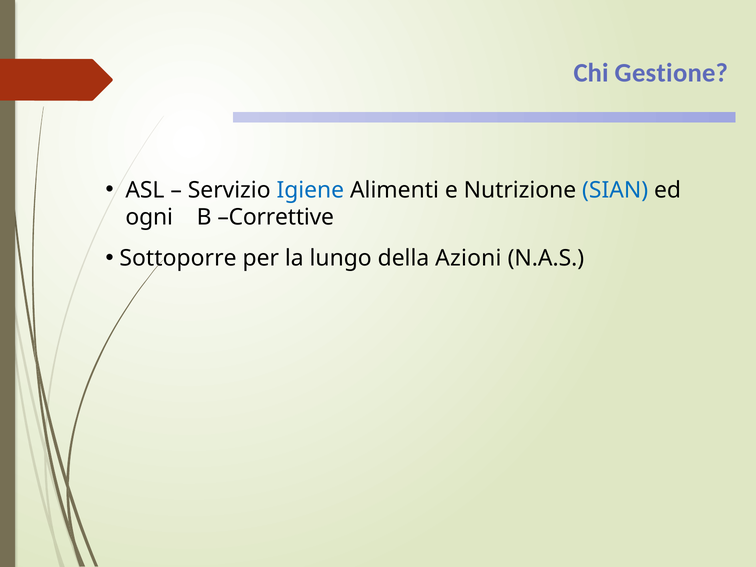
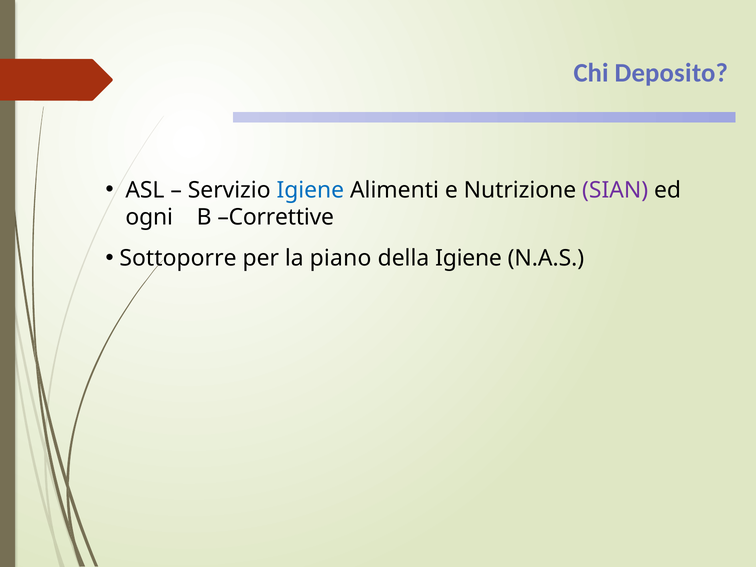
Gestione: Gestione -> Deposito (672, 73)
SIAN colour: blue -> purple (615, 190)
lungo: lungo -> piano (341, 258)
della Azioni: Azioni -> Igiene (469, 258)
